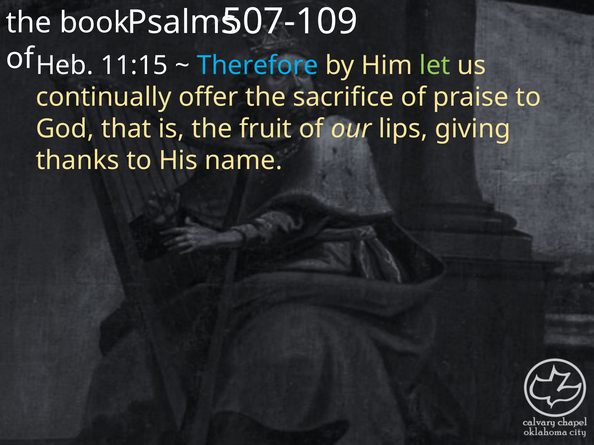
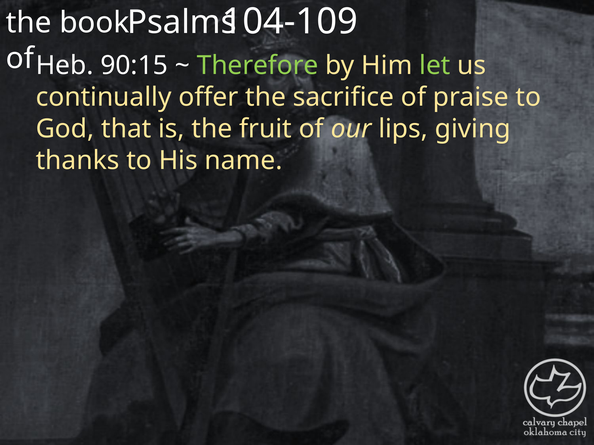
507-109: 507-109 -> 104-109 (290, 22)
11:15: 11:15 -> 90:15 (134, 66)
Therefore colour: light blue -> light green (258, 66)
